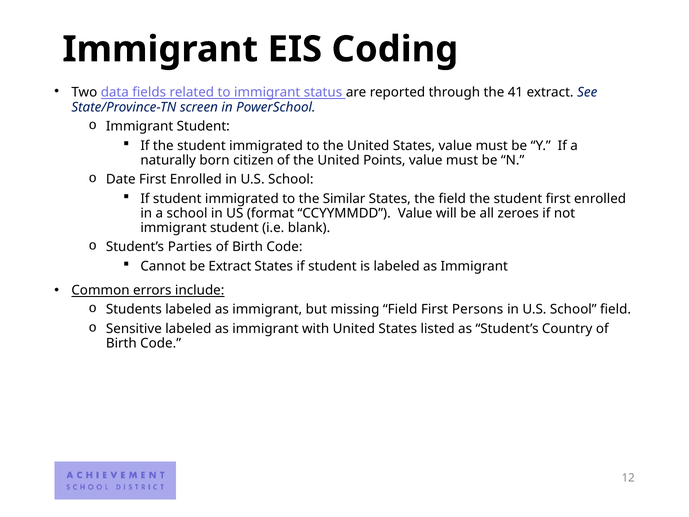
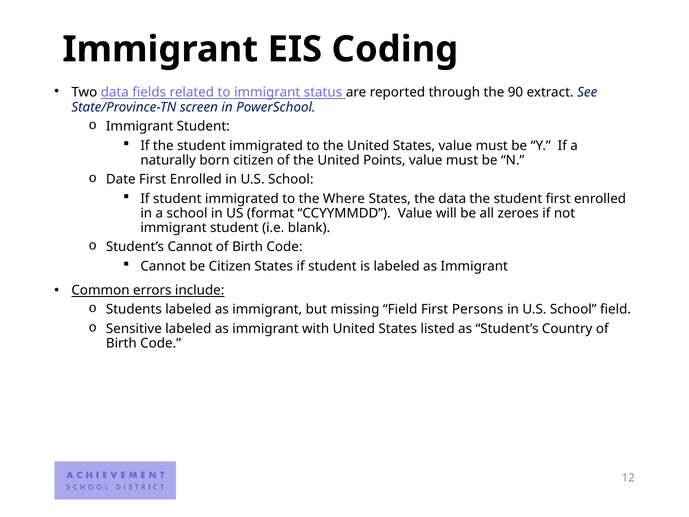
41: 41 -> 90 (515, 92)
Similar: Similar -> Where (344, 199)
the field: field -> data (452, 199)
Student’s Parties: Parties -> Cannot (190, 247)
be Extract: Extract -> Citizen (230, 266)
